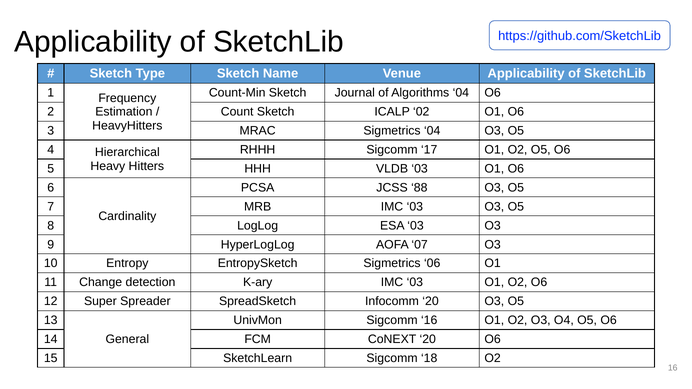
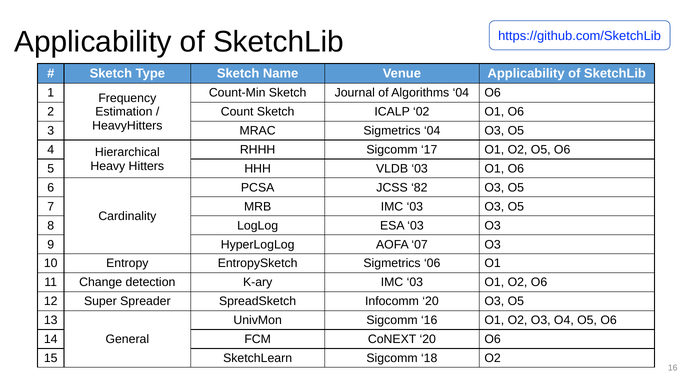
88: 88 -> 82 (419, 188)
